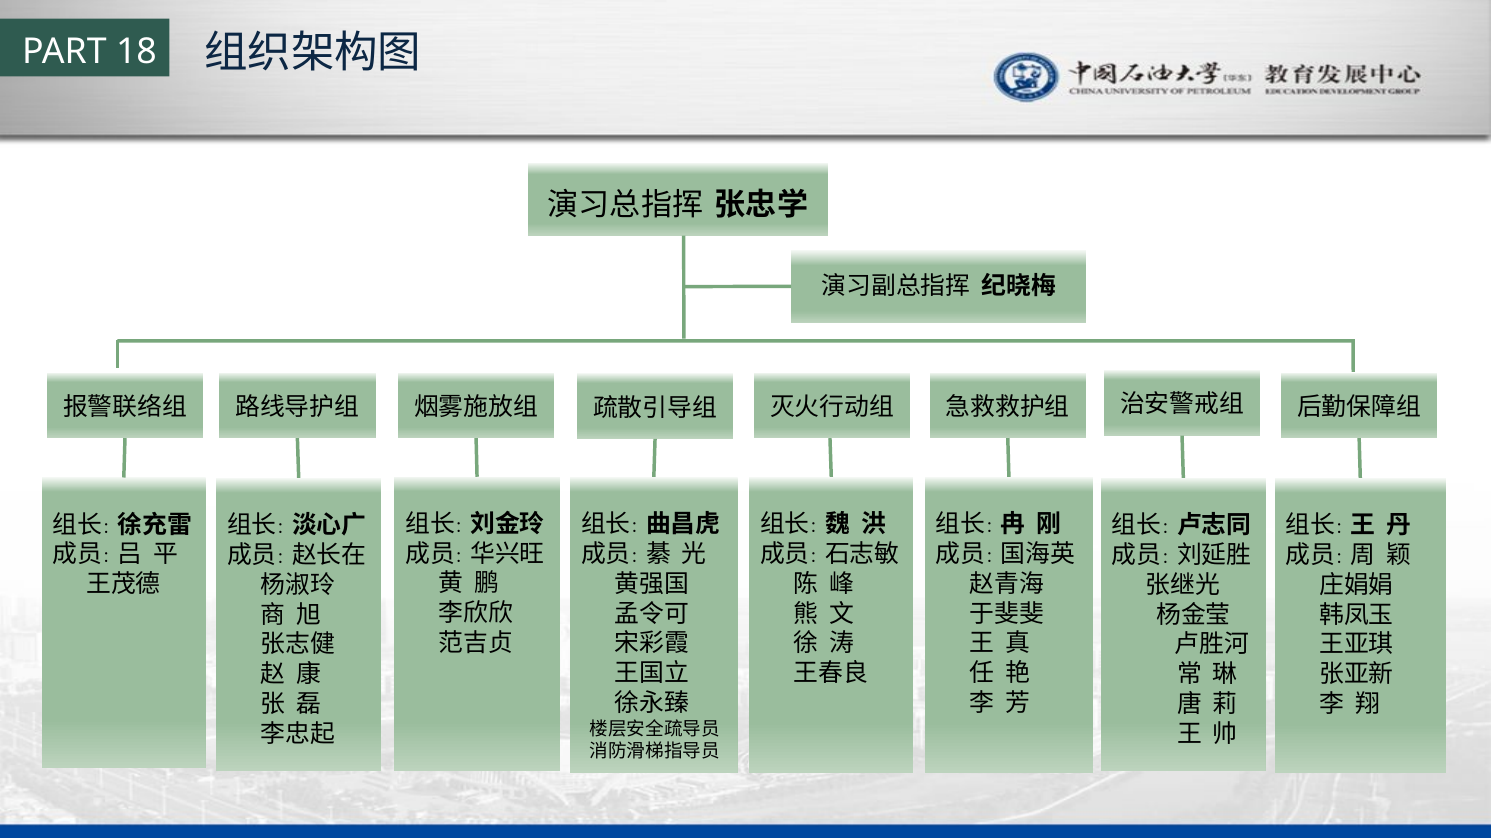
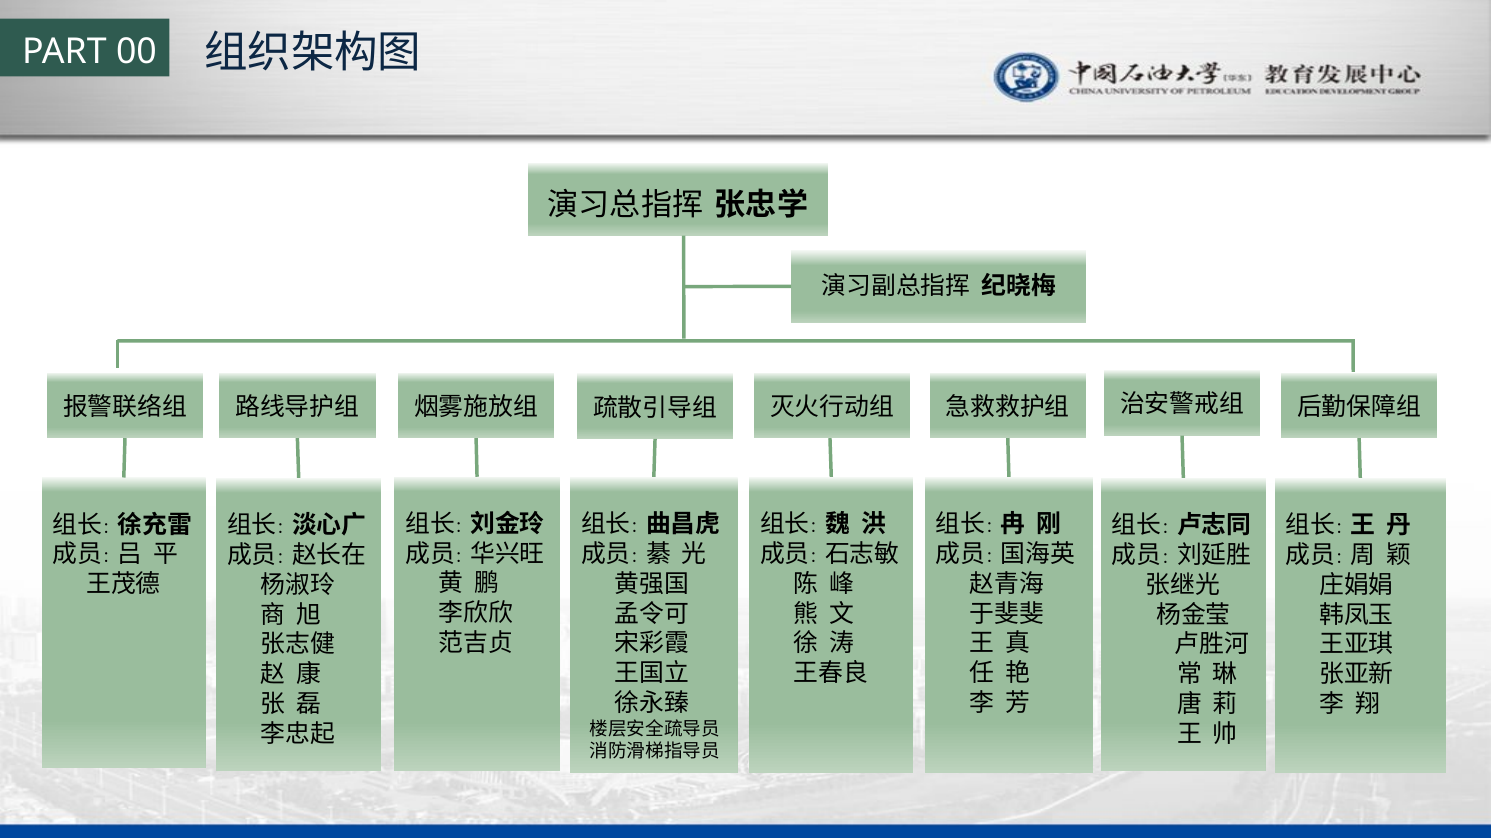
18: 18 -> 00 (136, 52)
